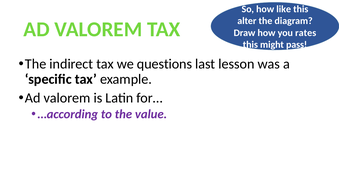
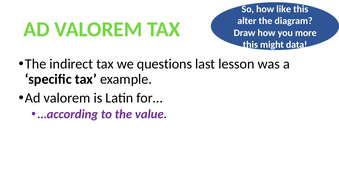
rates: rates -> more (306, 33)
pass: pass -> data (297, 45)
